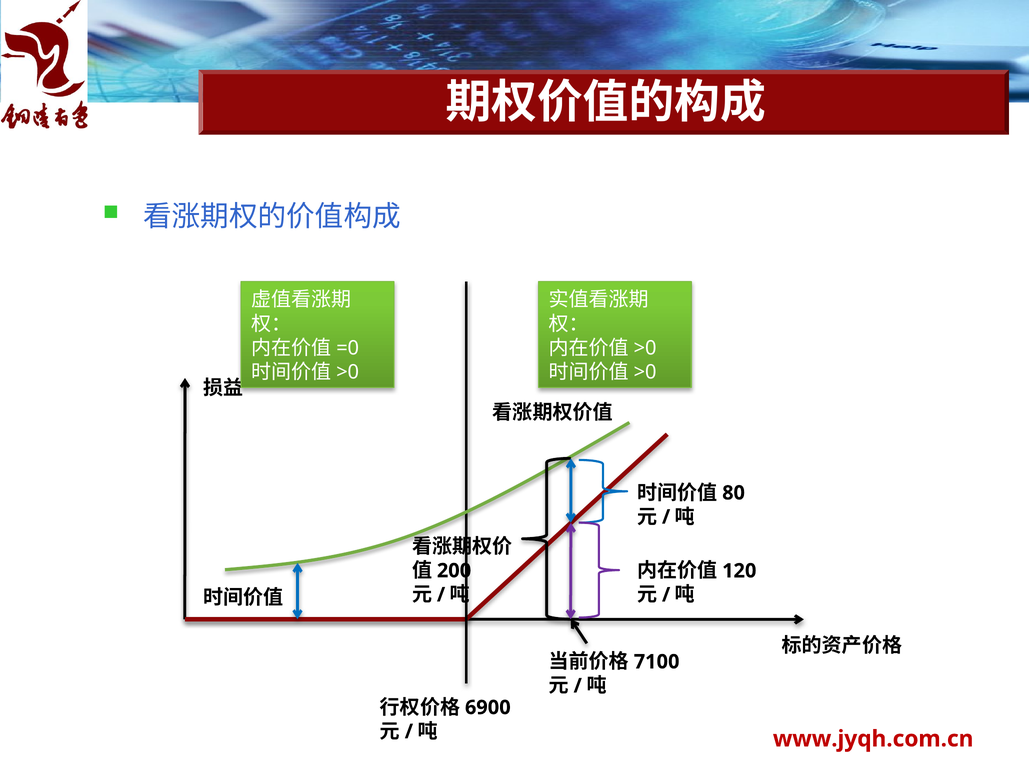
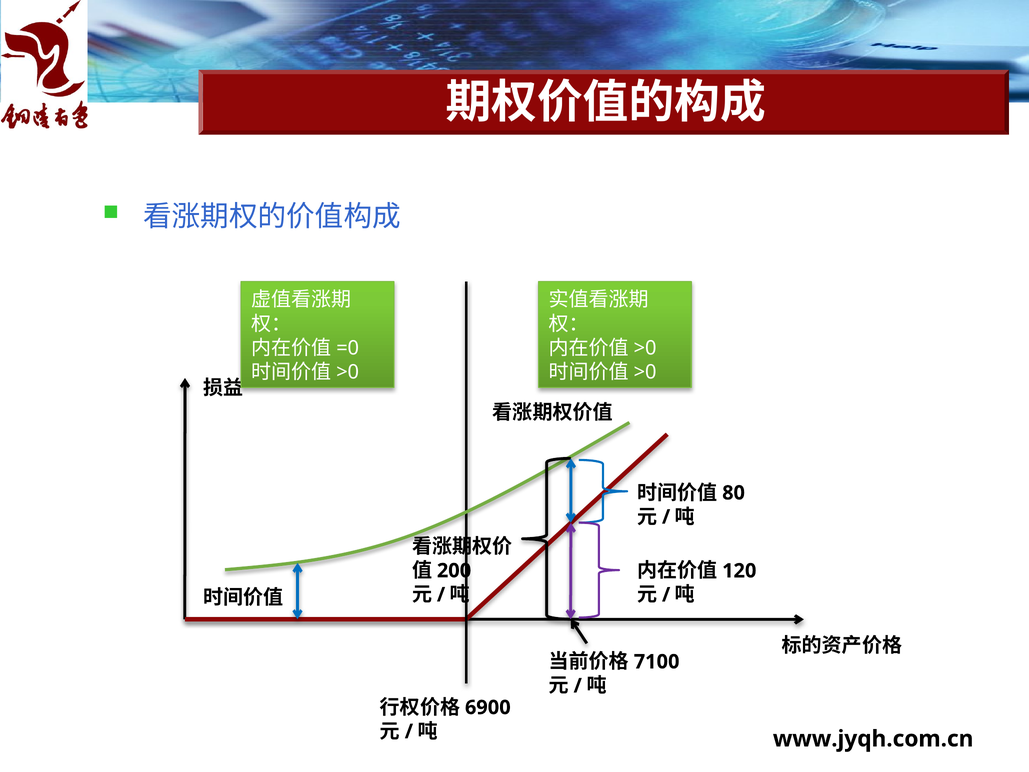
www.jyqh.com.cn colour: red -> black (873, 739)
